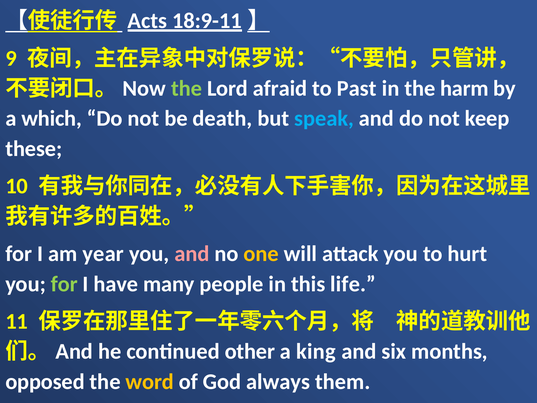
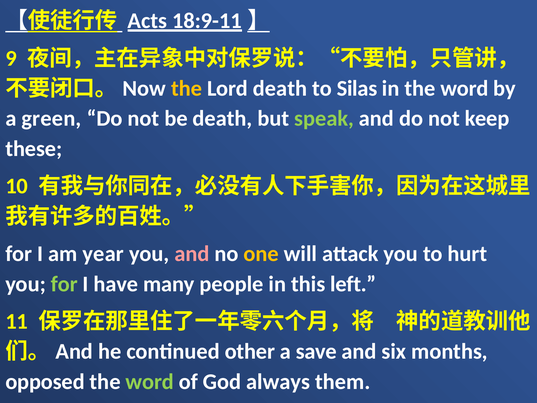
the colour: light green -> yellow (187, 88)
Lord afraid: afraid -> death (280, 88)
Past: Past -> Silas (357, 88)
in the harm: harm -> word (464, 88)
which: which -> green (51, 119)
speak colour: light blue -> light green (324, 119)
life: life -> left (353, 284)
king: king -> save (316, 351)
word colour: yellow -> light green (150, 381)
